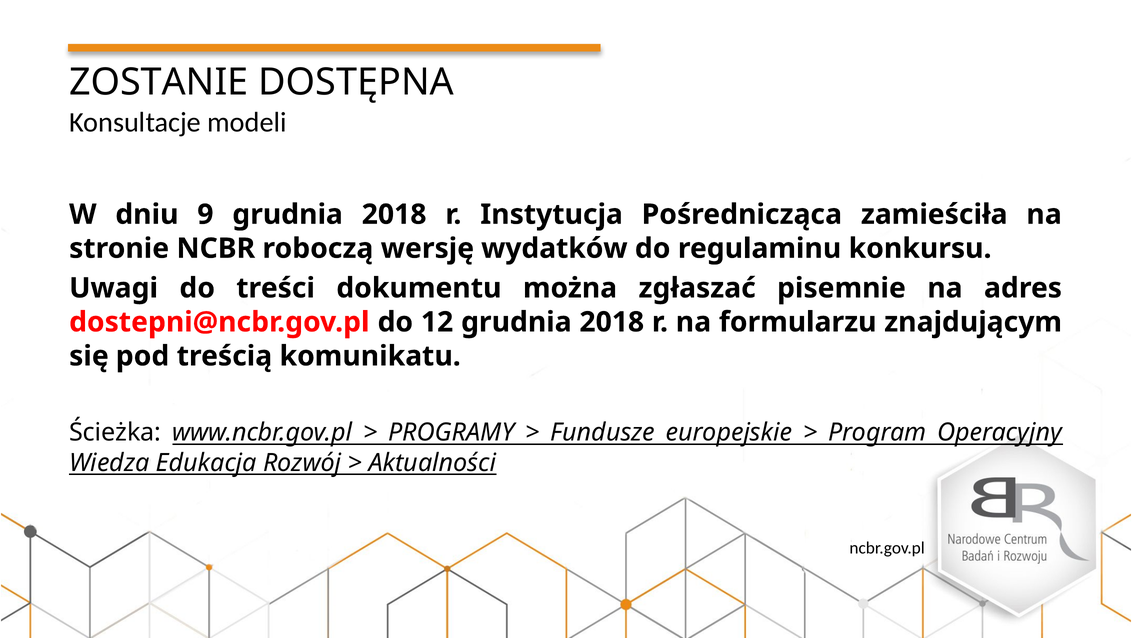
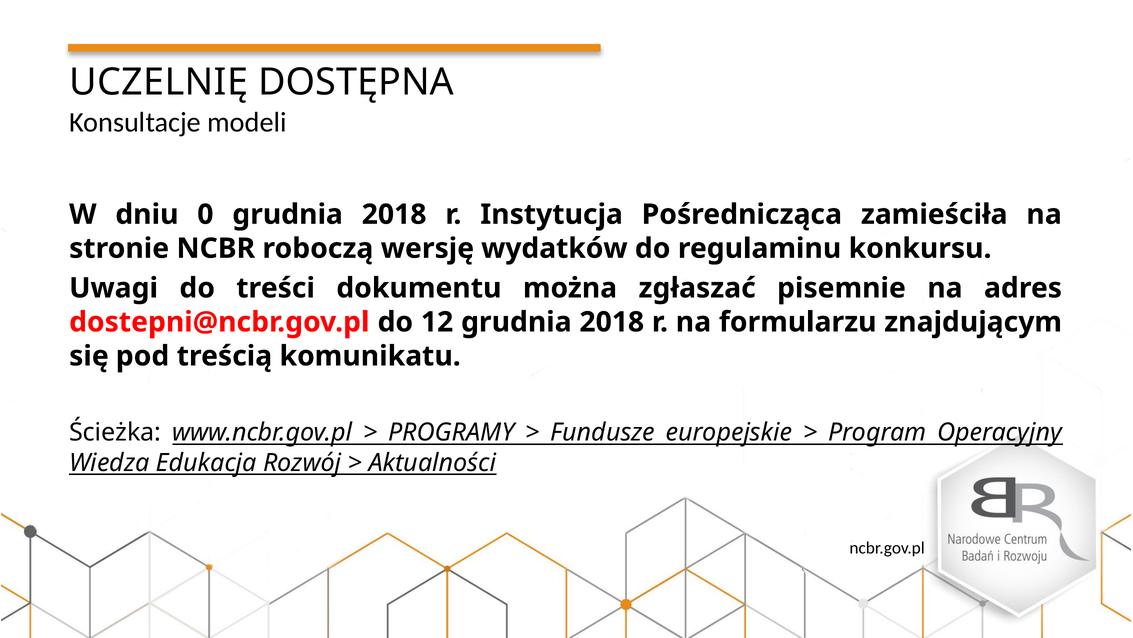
ZOSTANIE: ZOSTANIE -> UCZELNIĘ (159, 82)
9: 9 -> 0 (205, 214)
